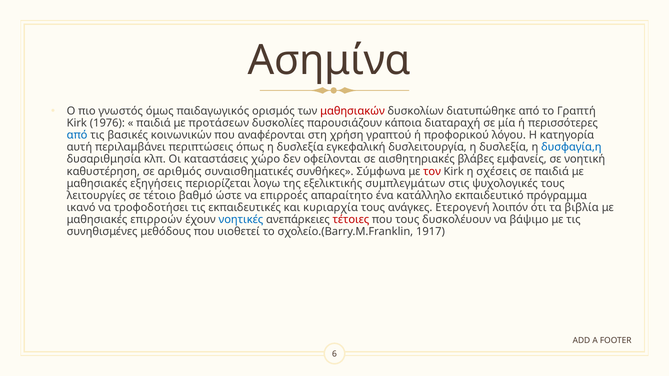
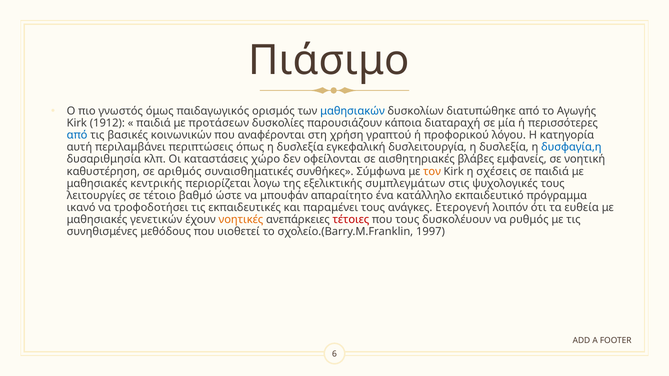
Ασημίνα: Ασημίνα -> Πιάσιμο (329, 61)
μαθησιακών colour: red -> blue (352, 111)
Γραπτή: Γραπτή -> Αγωγής (577, 111)
1976: 1976 -> 1912 (107, 123)
τον colour: red -> orange (432, 171)
εξηγήσεις: εξηγήσεις -> κεντρικής (156, 184)
επιρροές: επιρροές -> μπουφάν (284, 196)
κυριαρχία: κυριαρχία -> παραμένει (331, 208)
βιβλία: βιβλία -> ευθεία (582, 208)
επιρροών: επιρροών -> γενετικών (156, 220)
νοητικές colour: blue -> orange (241, 220)
βάψιμο: βάψιμο -> ρυθμός (529, 220)
1917: 1917 -> 1997 (430, 232)
